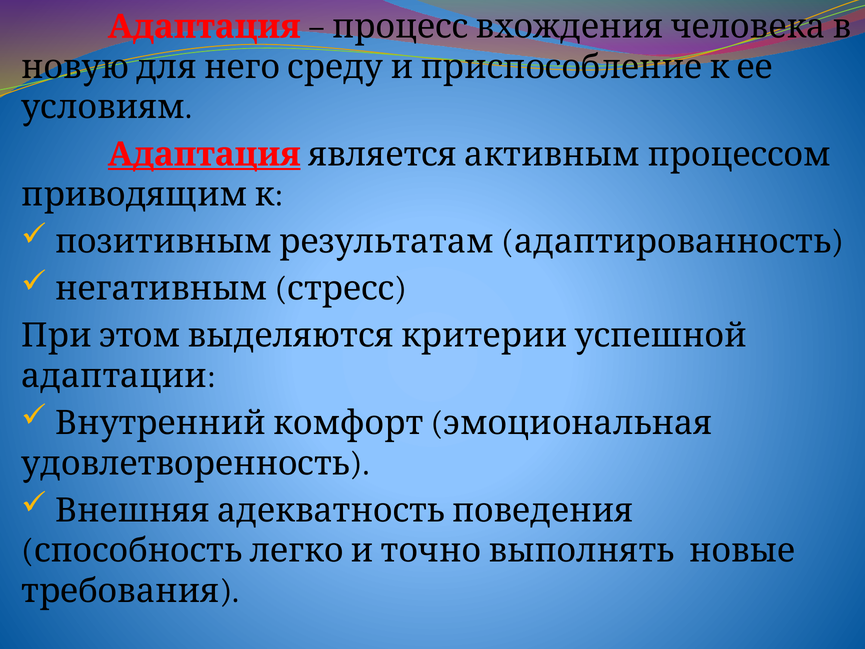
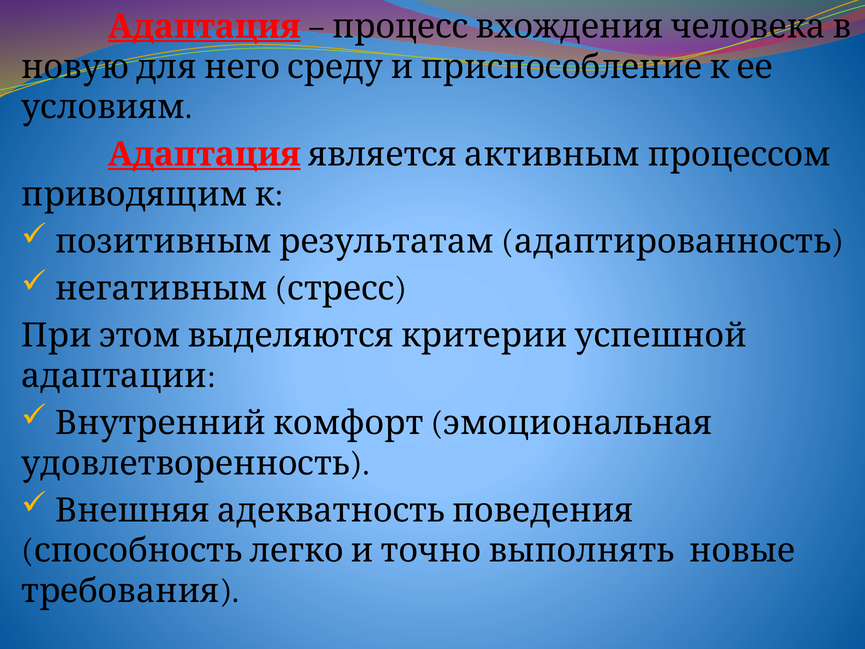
Адаптация underline: none -> present (204, 27)
